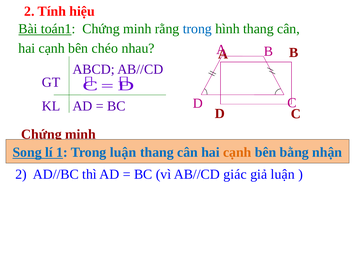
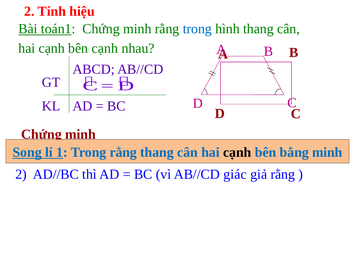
bên chéo: chéo -> cạnh (105, 48)
Trong luận: luận -> rằng (123, 152)
cạnh colour: orange -> black (237, 152)
bằng nhận: nhận -> minh (327, 152)
giả luận: luận -> rằng (283, 174)
